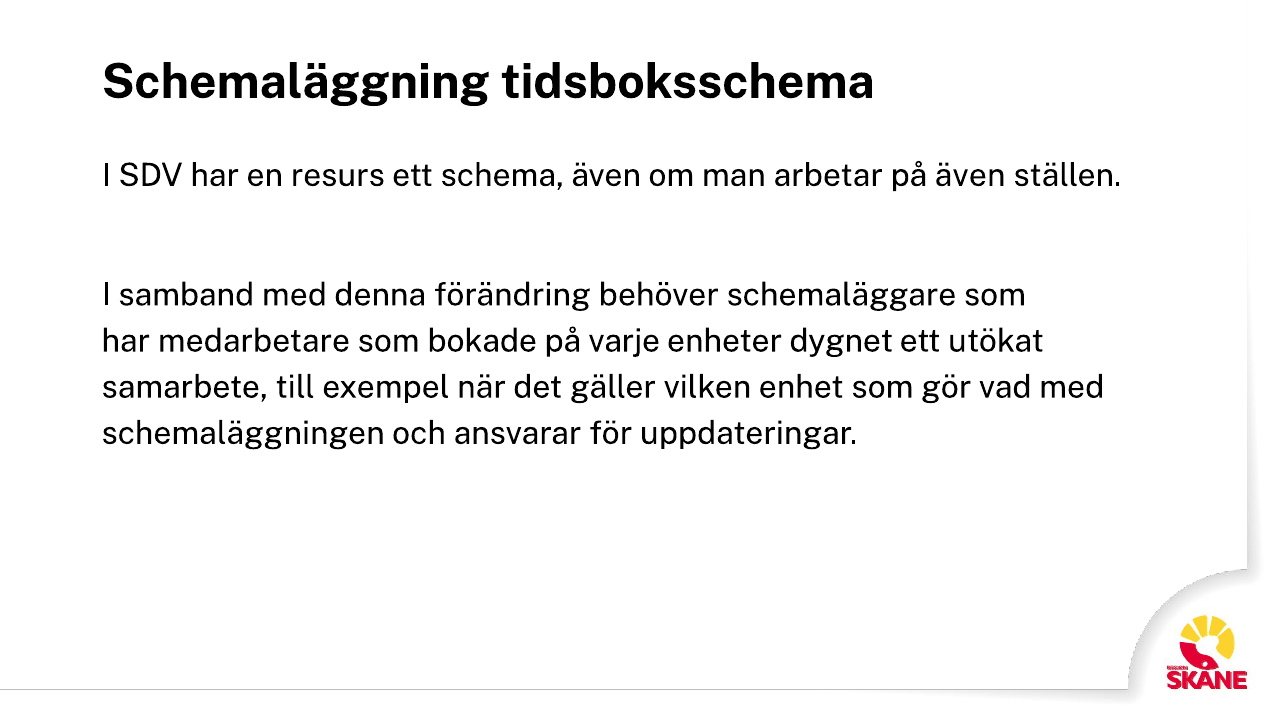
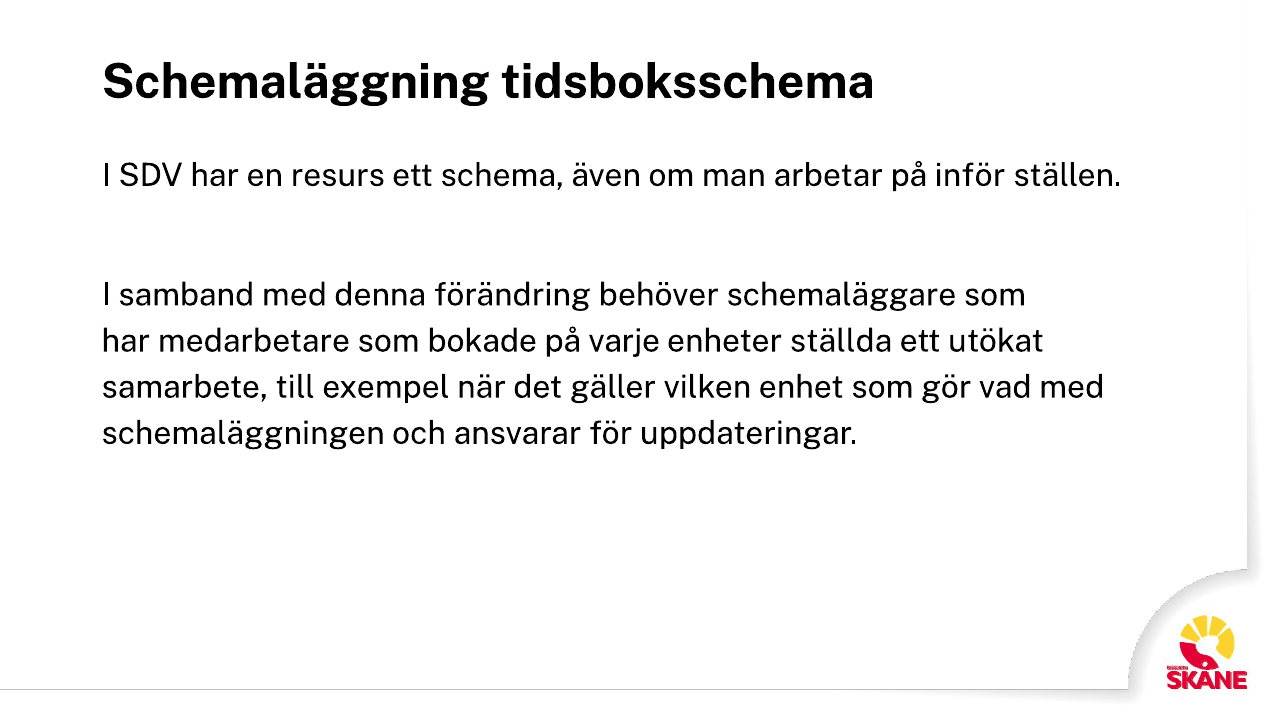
på även: även -> inför (970, 175)
dygnet: dygnet -> ställda (841, 341)
